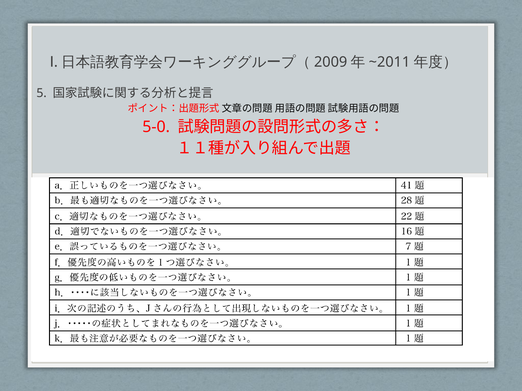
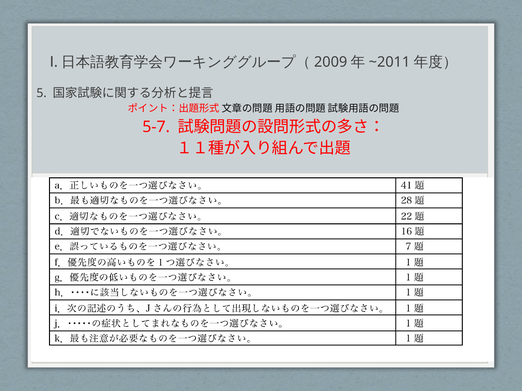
5-0: 5-0 -> 5-7 (156, 127)
